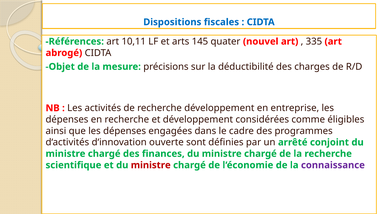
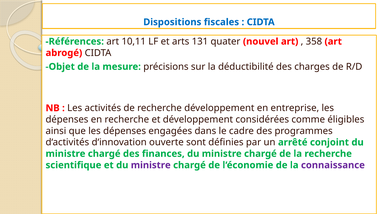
145: 145 -> 131 (200, 42)
335: 335 -> 358 (314, 42)
ministre colour: red -> purple (151, 165)
